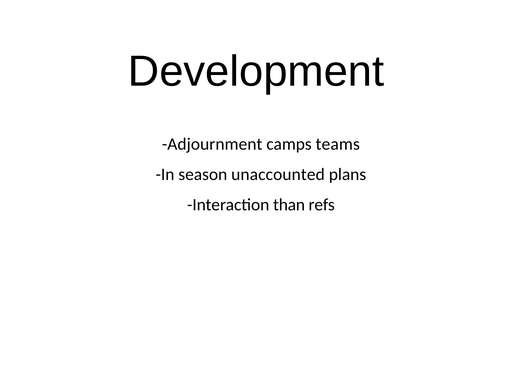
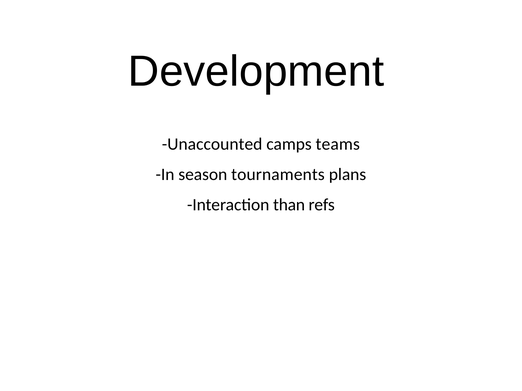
Adjournment: Adjournment -> Unaccounted (212, 144)
unaccounted: unaccounted -> tournaments (278, 175)
